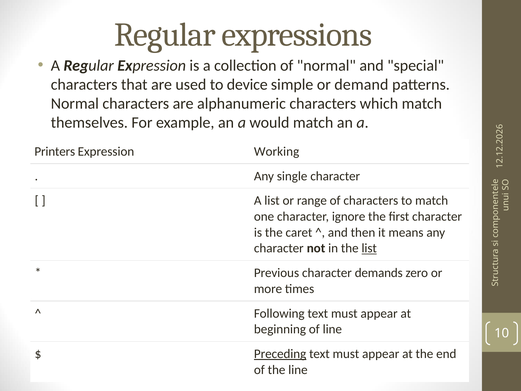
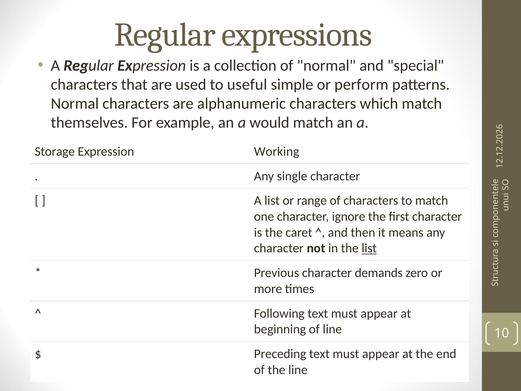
device: device -> useful (247, 84)
demand: demand -> perform (361, 84)
Printers: Printers -> Storage (55, 151)
Preceding underline: present -> none (280, 354)
